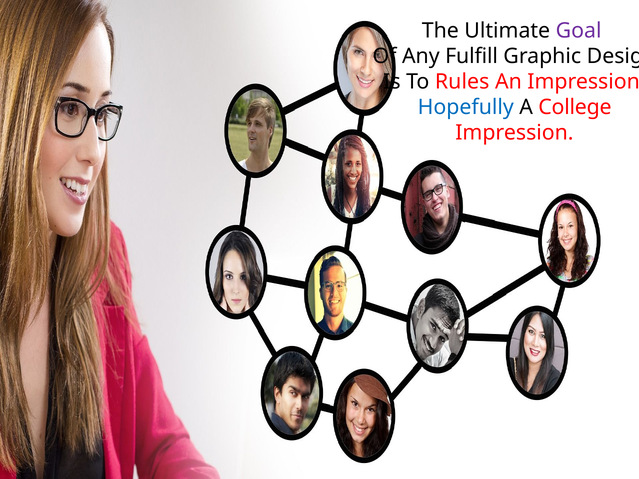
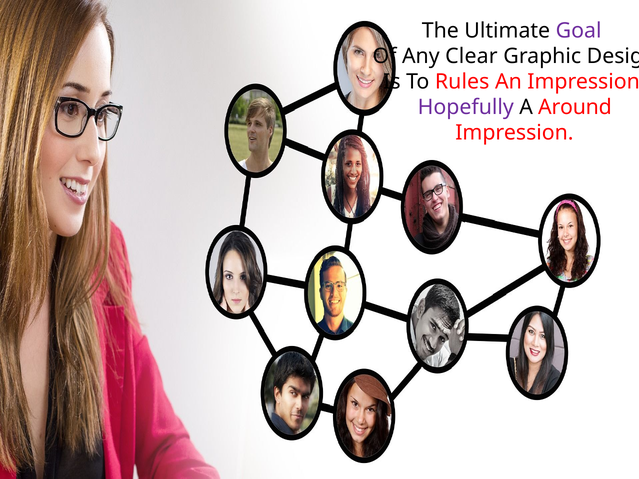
Fulfill: Fulfill -> Clear (471, 56)
Hopefully colour: blue -> purple (466, 107)
College: College -> Around (575, 107)
